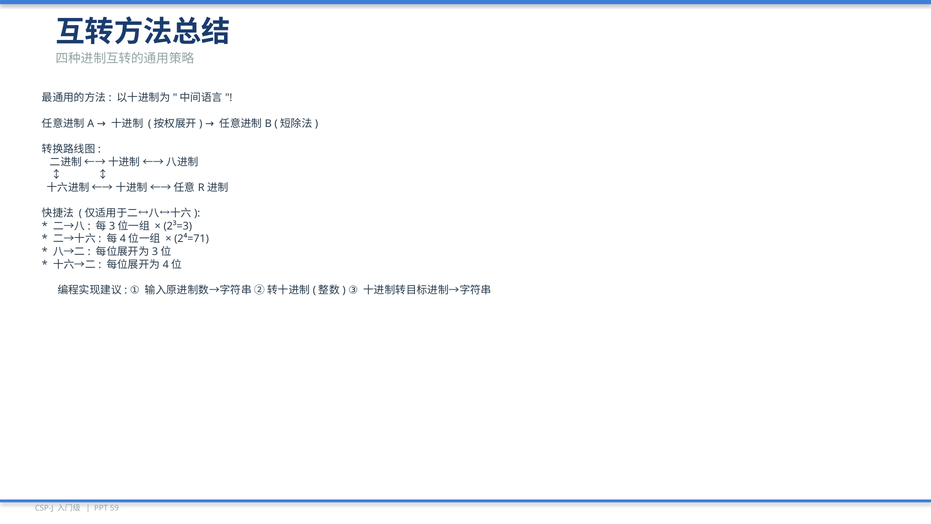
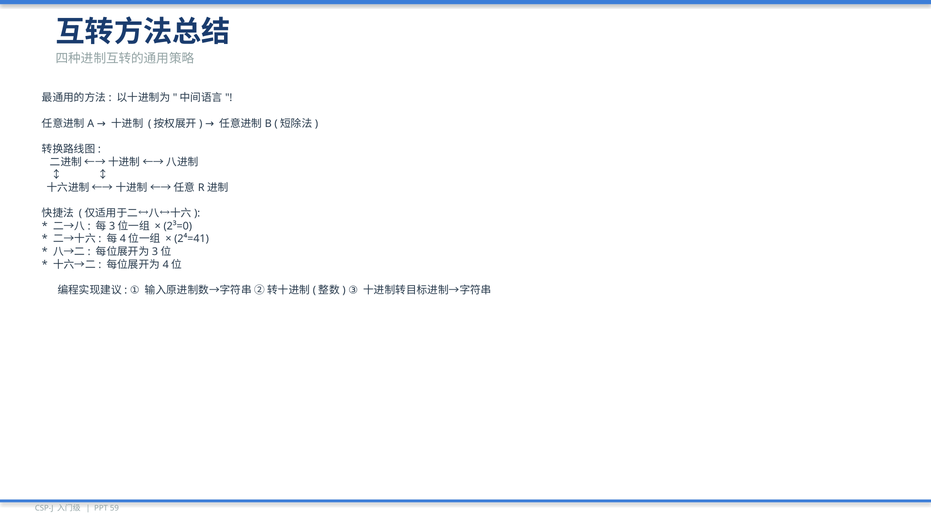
2³=3: 2³=3 -> 2³=0 (178, 226)
2⁴=71: 2⁴=71 -> 2⁴=41 (192, 239)
